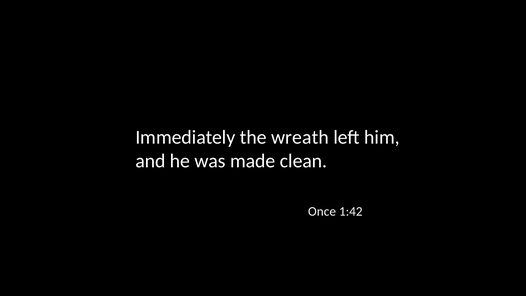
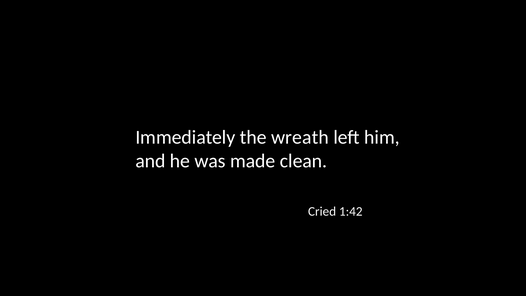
Once: Once -> Cried (322, 211)
